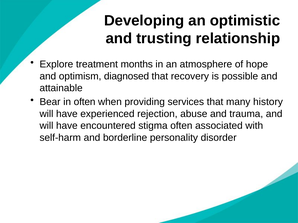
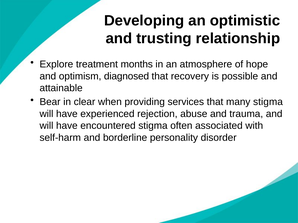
in often: often -> clear (85, 102)
many history: history -> stigma (268, 102)
